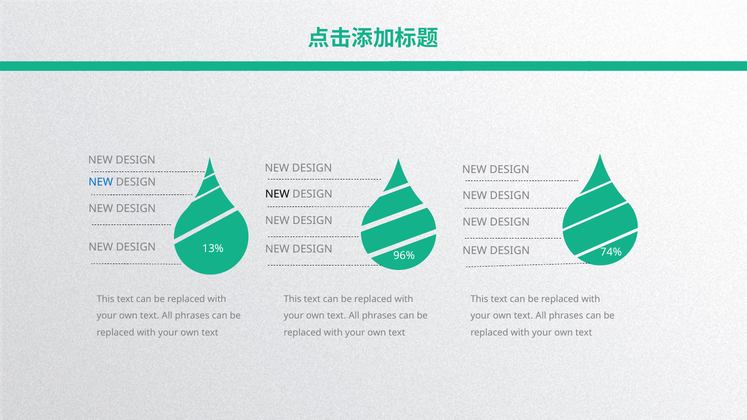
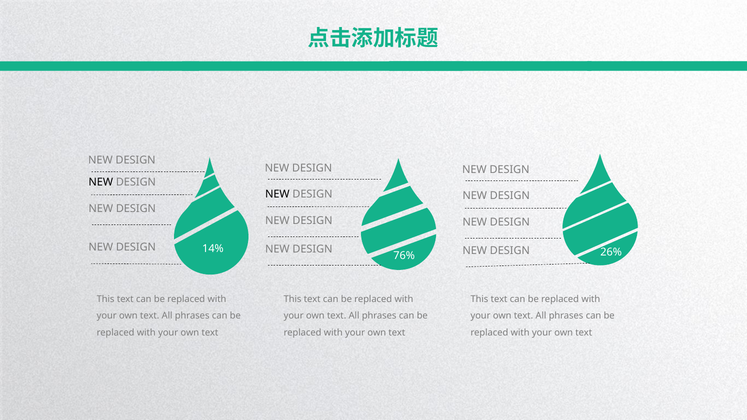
NEW colour: blue -> black (101, 182)
13%: 13% -> 14% (213, 249)
74%: 74% -> 26% (611, 252)
96%: 96% -> 76% (404, 256)
